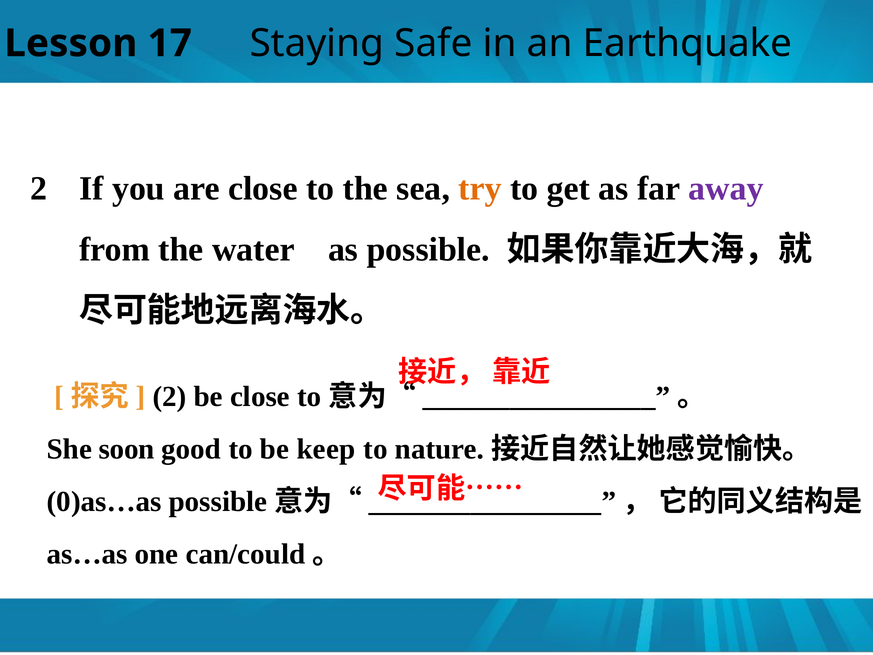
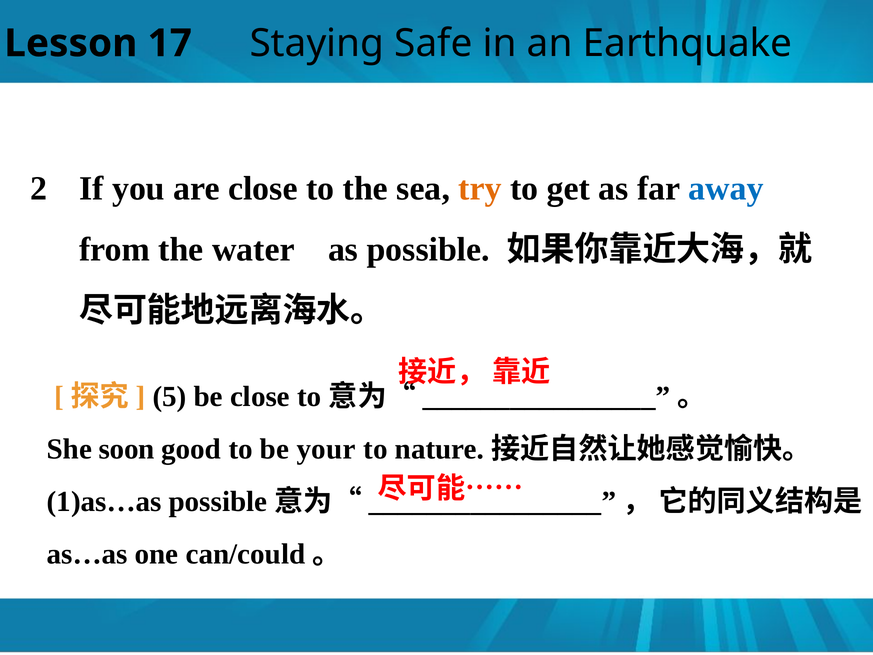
away colour: purple -> blue (726, 188)
2: 2 -> 5 (170, 397)
keep: keep -> your (326, 449)
0)as…as: 0)as…as -> 1)as…as (104, 501)
